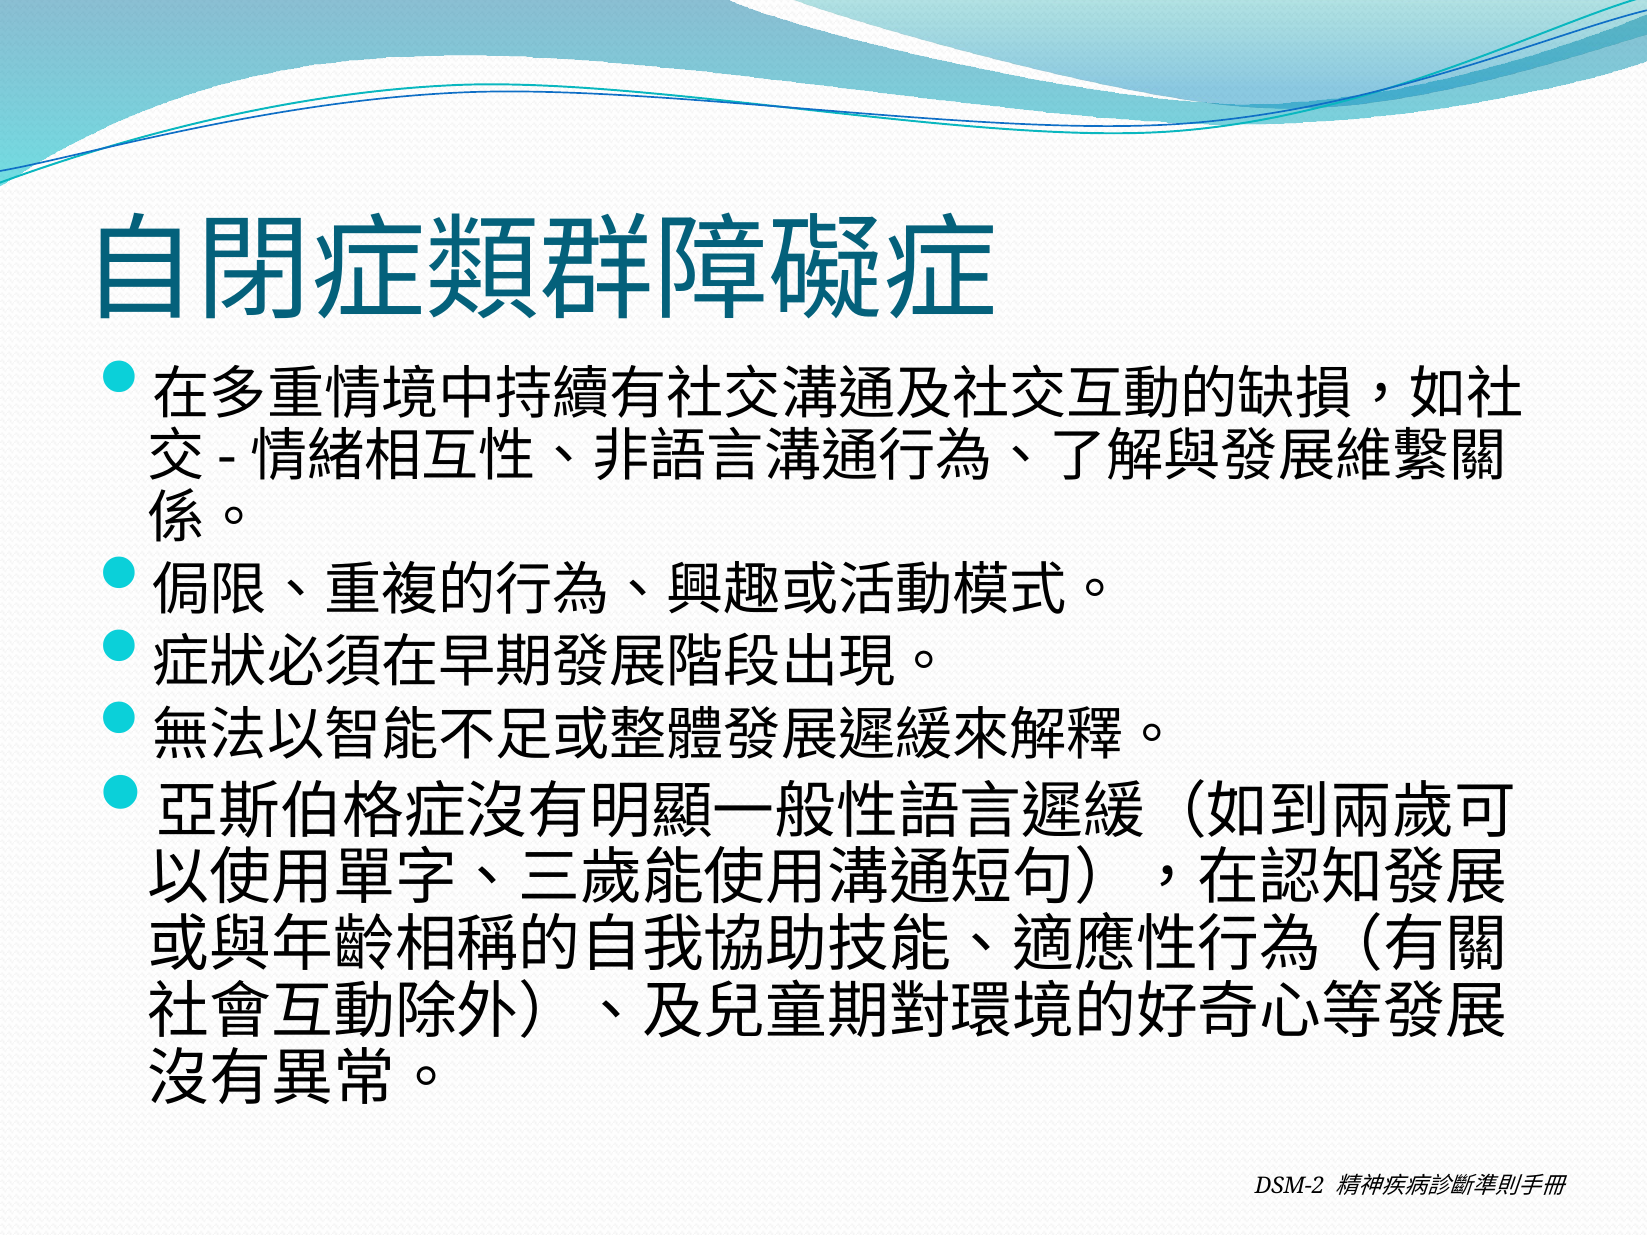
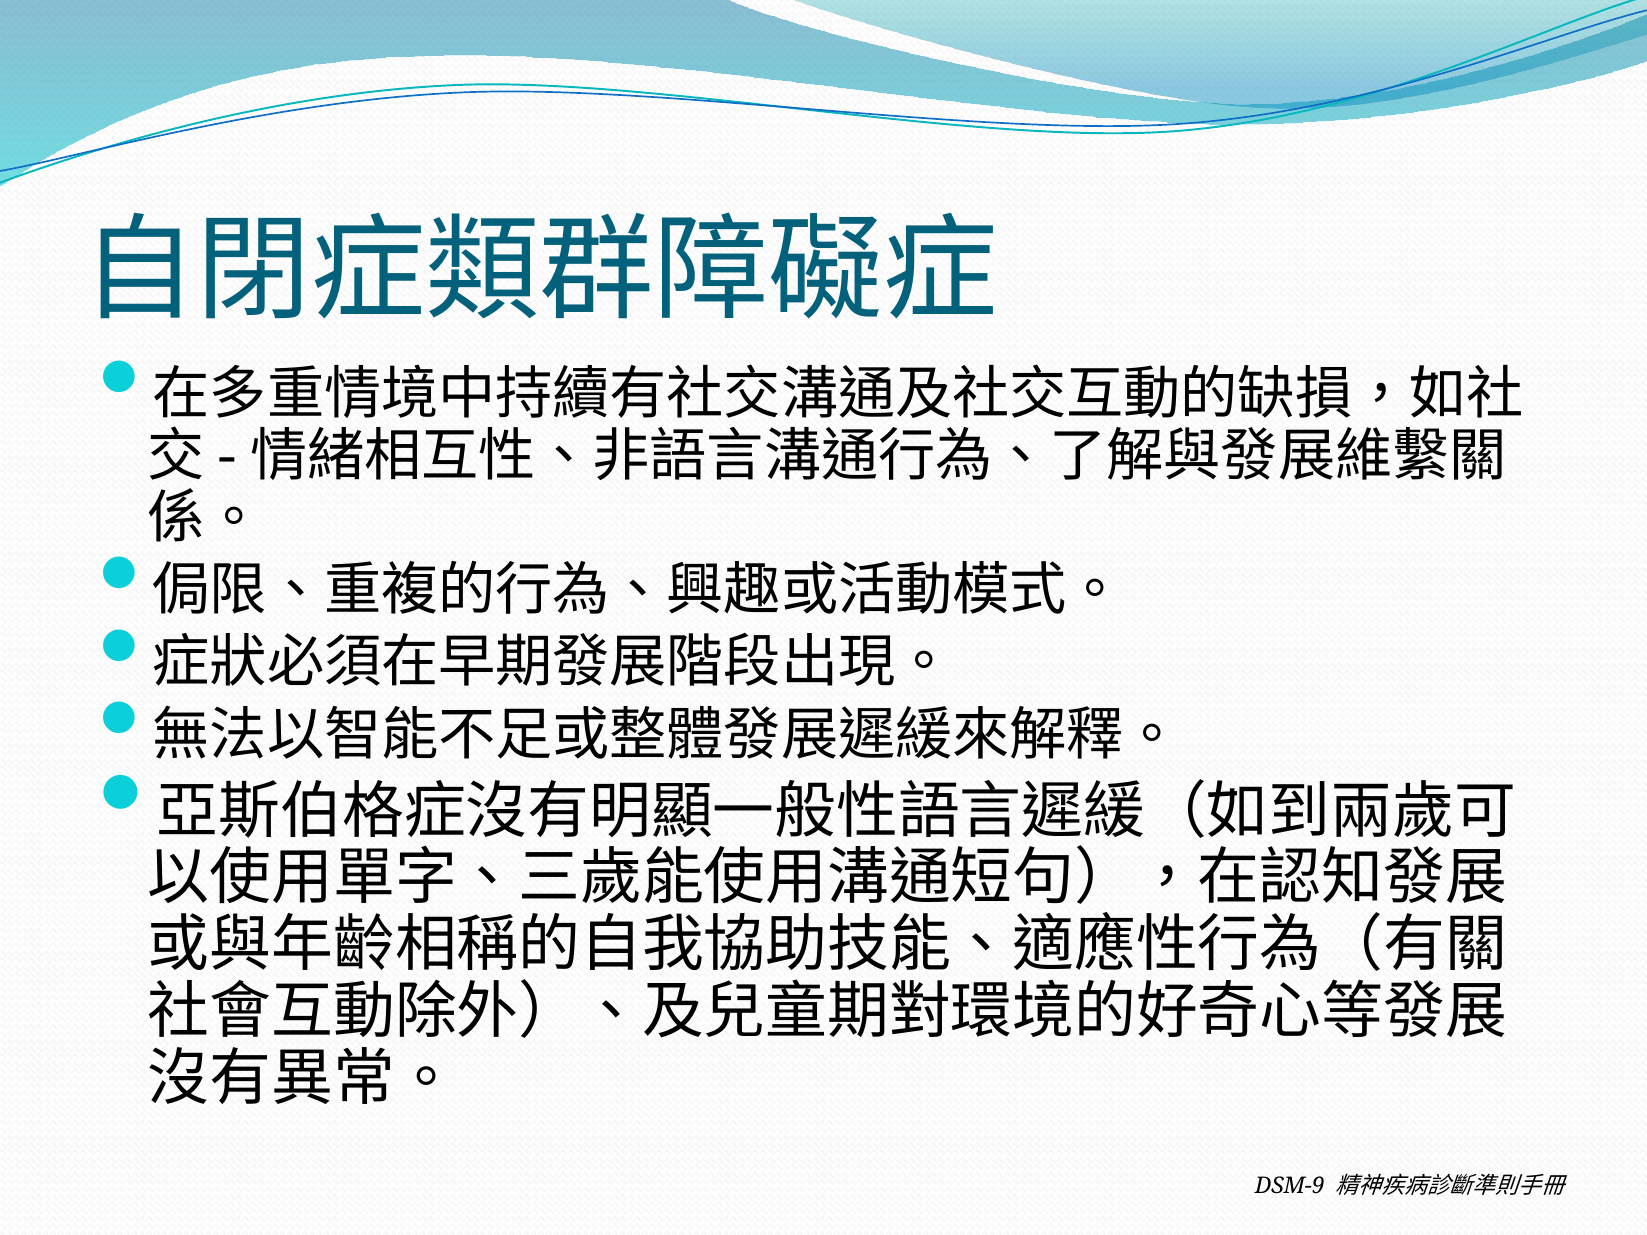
DSM-2: DSM-2 -> DSM-9 (1290, 1186)
